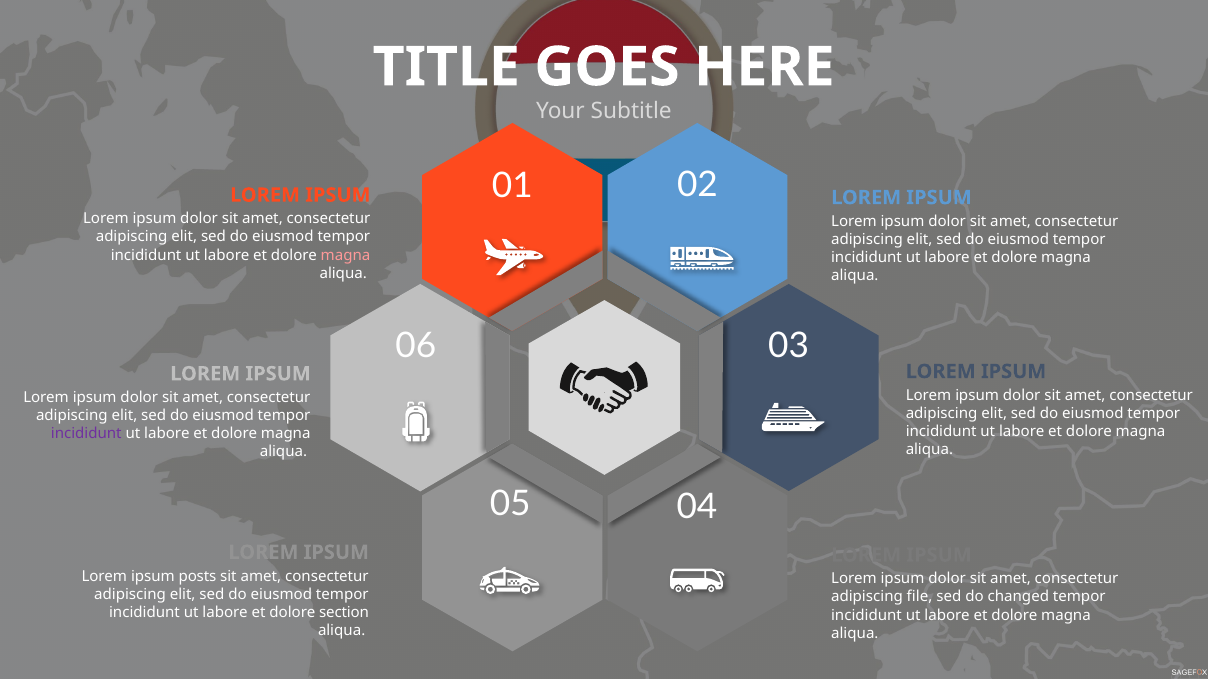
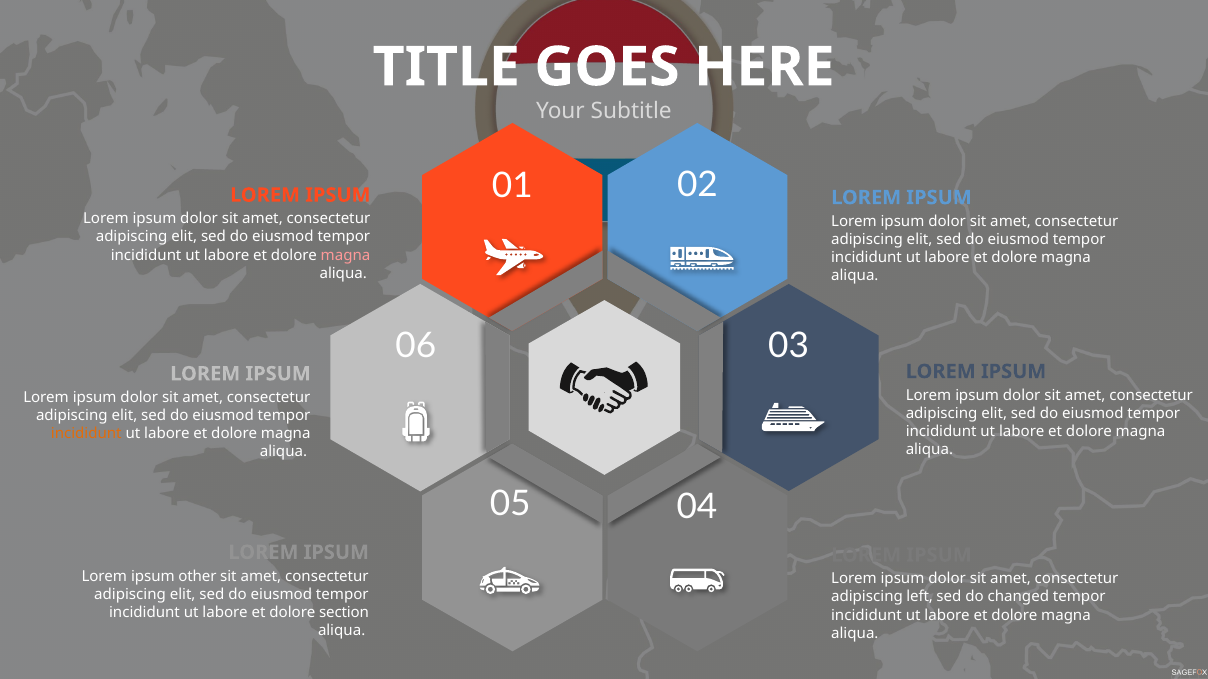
incididunt colour: purple -> orange (86, 434)
posts: posts -> other (197, 577)
file: file -> left (920, 597)
